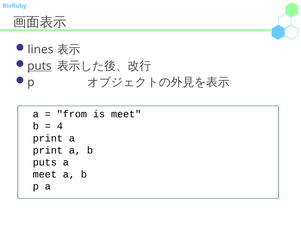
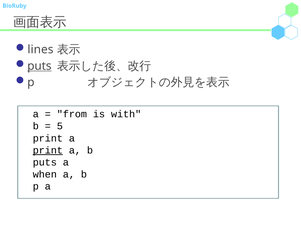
is meet: meet -> with (126, 114)
4: 4 -> 5 (60, 126)
print underline: none -> present (48, 150)
meet: meet -> when (45, 174)
